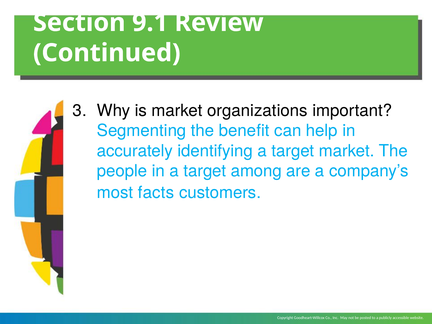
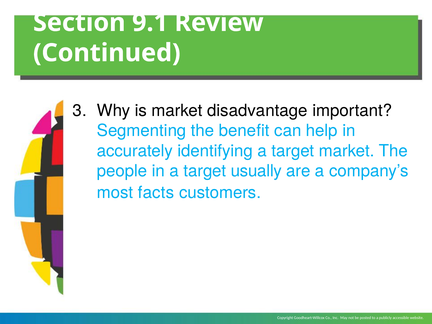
organizations: organizations -> disadvantage (257, 111)
among: among -> usually (256, 171)
